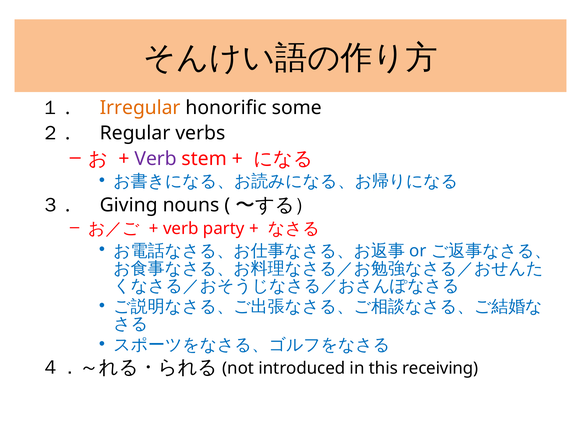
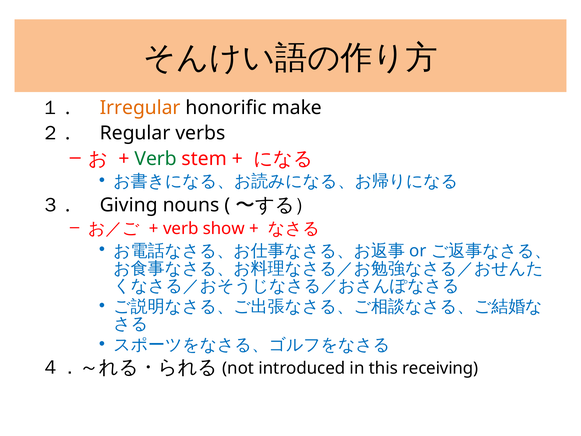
some: some -> make (297, 108)
Verb colour: purple -> green (156, 159)
party: party -> show (224, 228)
